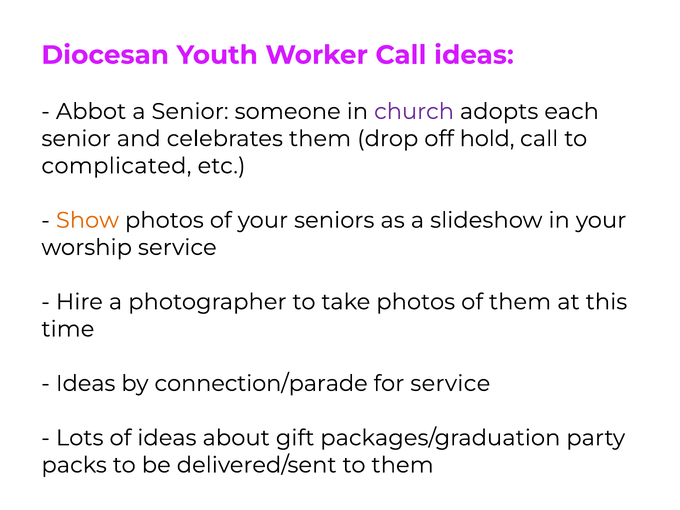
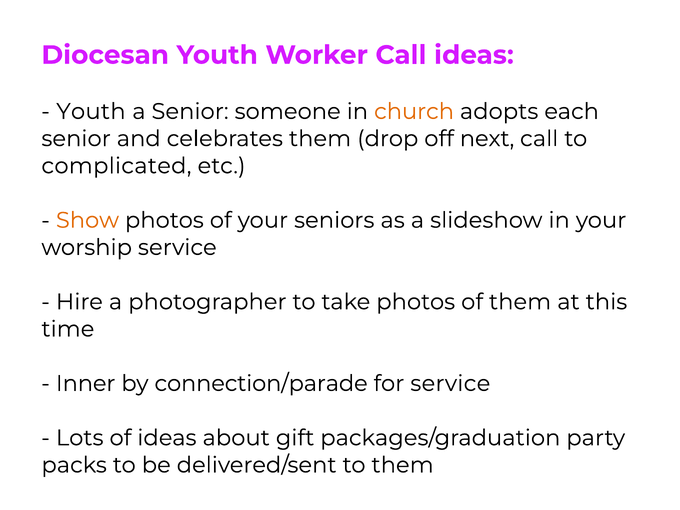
Abbot: Abbot -> Youth (91, 111)
church colour: purple -> orange (414, 111)
hold: hold -> next (487, 139)
Ideas: Ideas -> Inner (86, 383)
